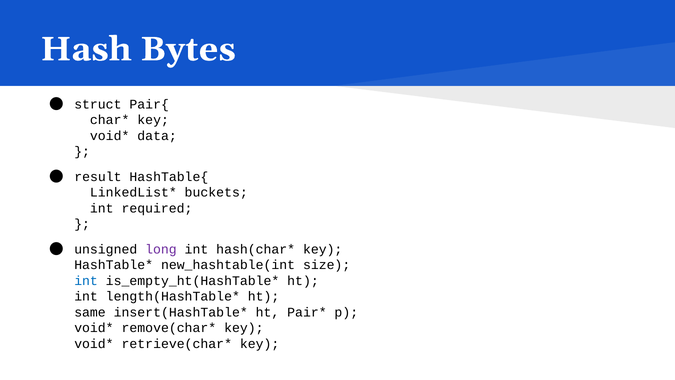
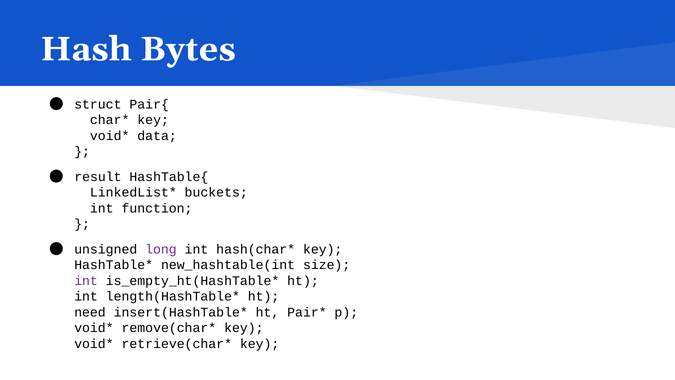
required: required -> function (157, 208)
int colour: blue -> purple (86, 280)
same: same -> need (90, 312)
